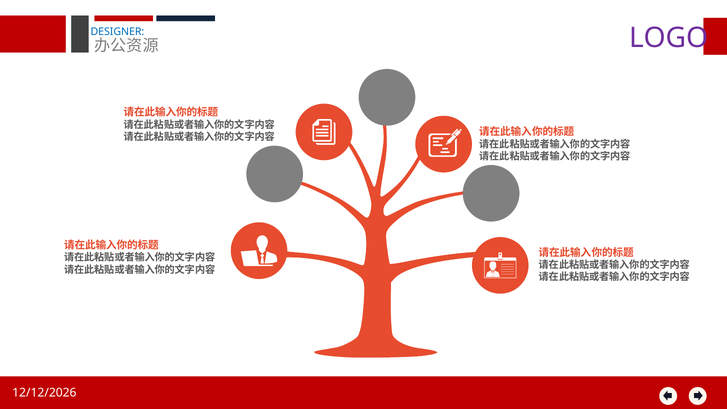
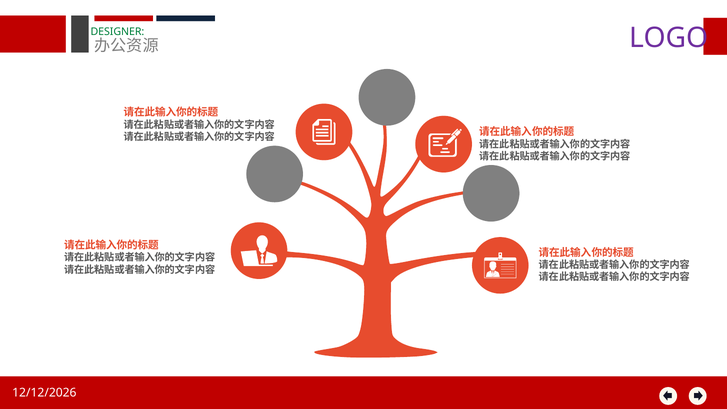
DESIGNER colour: blue -> green (117, 32)
